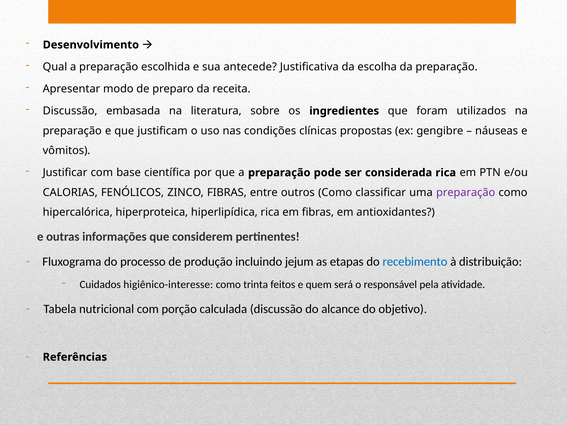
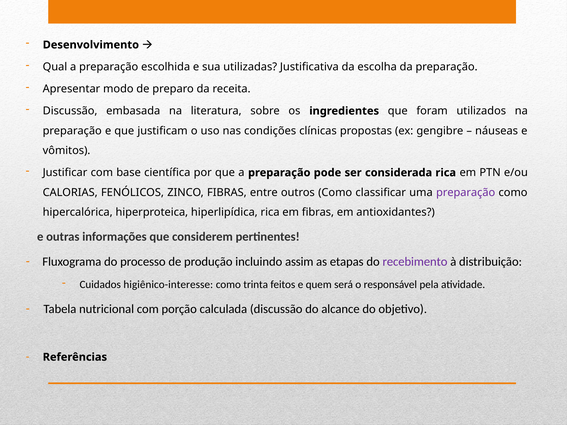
antecede: antecede -> utilizadas (250, 67)
jejum: jejum -> assim (299, 262)
recebimento colour: blue -> purple (415, 262)
